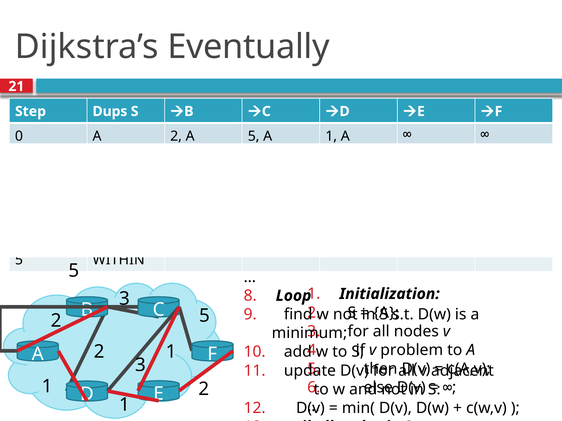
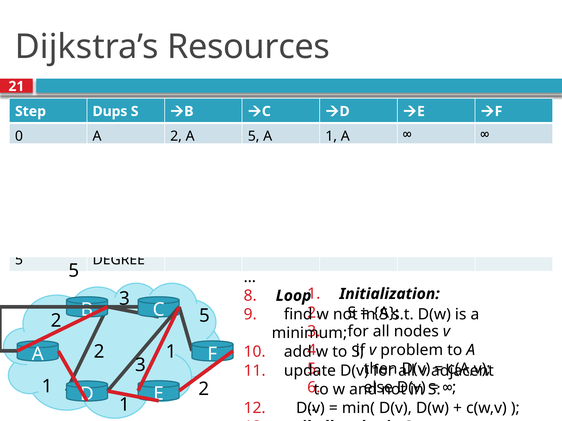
Eventually: Eventually -> Resources (249, 47)
WITHIN: WITHIN -> DEGREE (119, 260)
